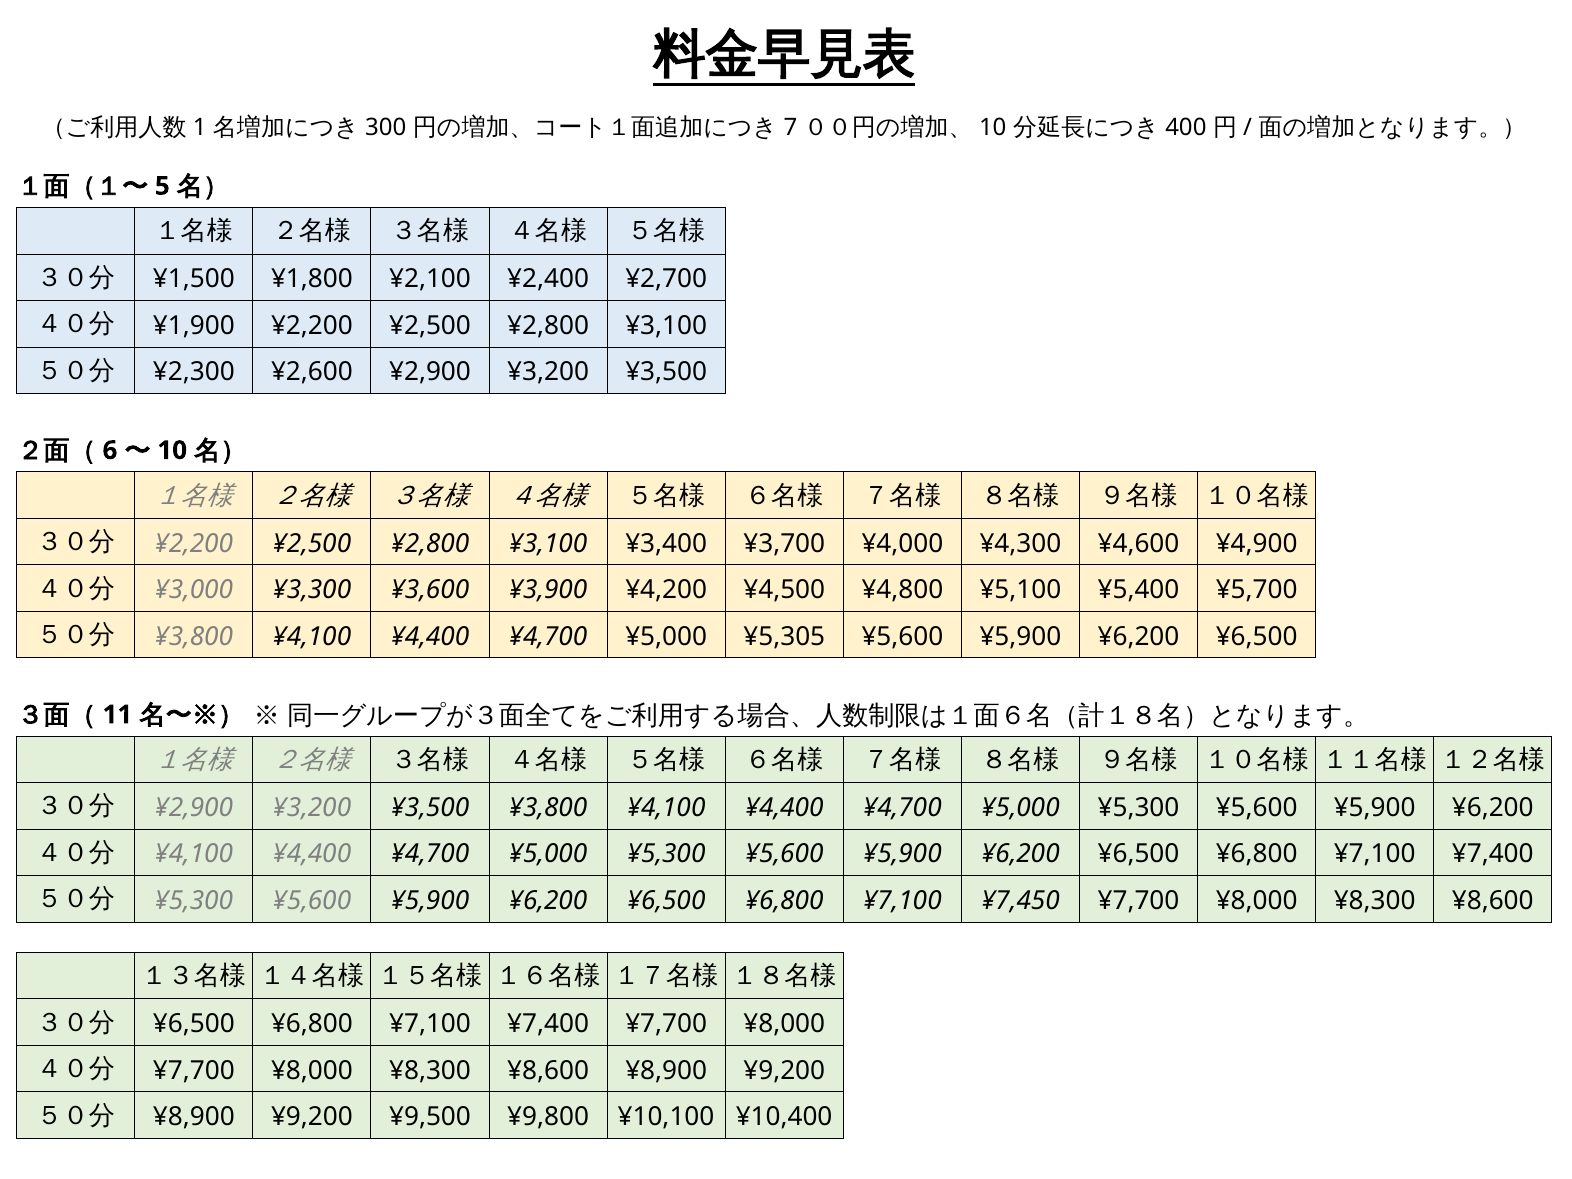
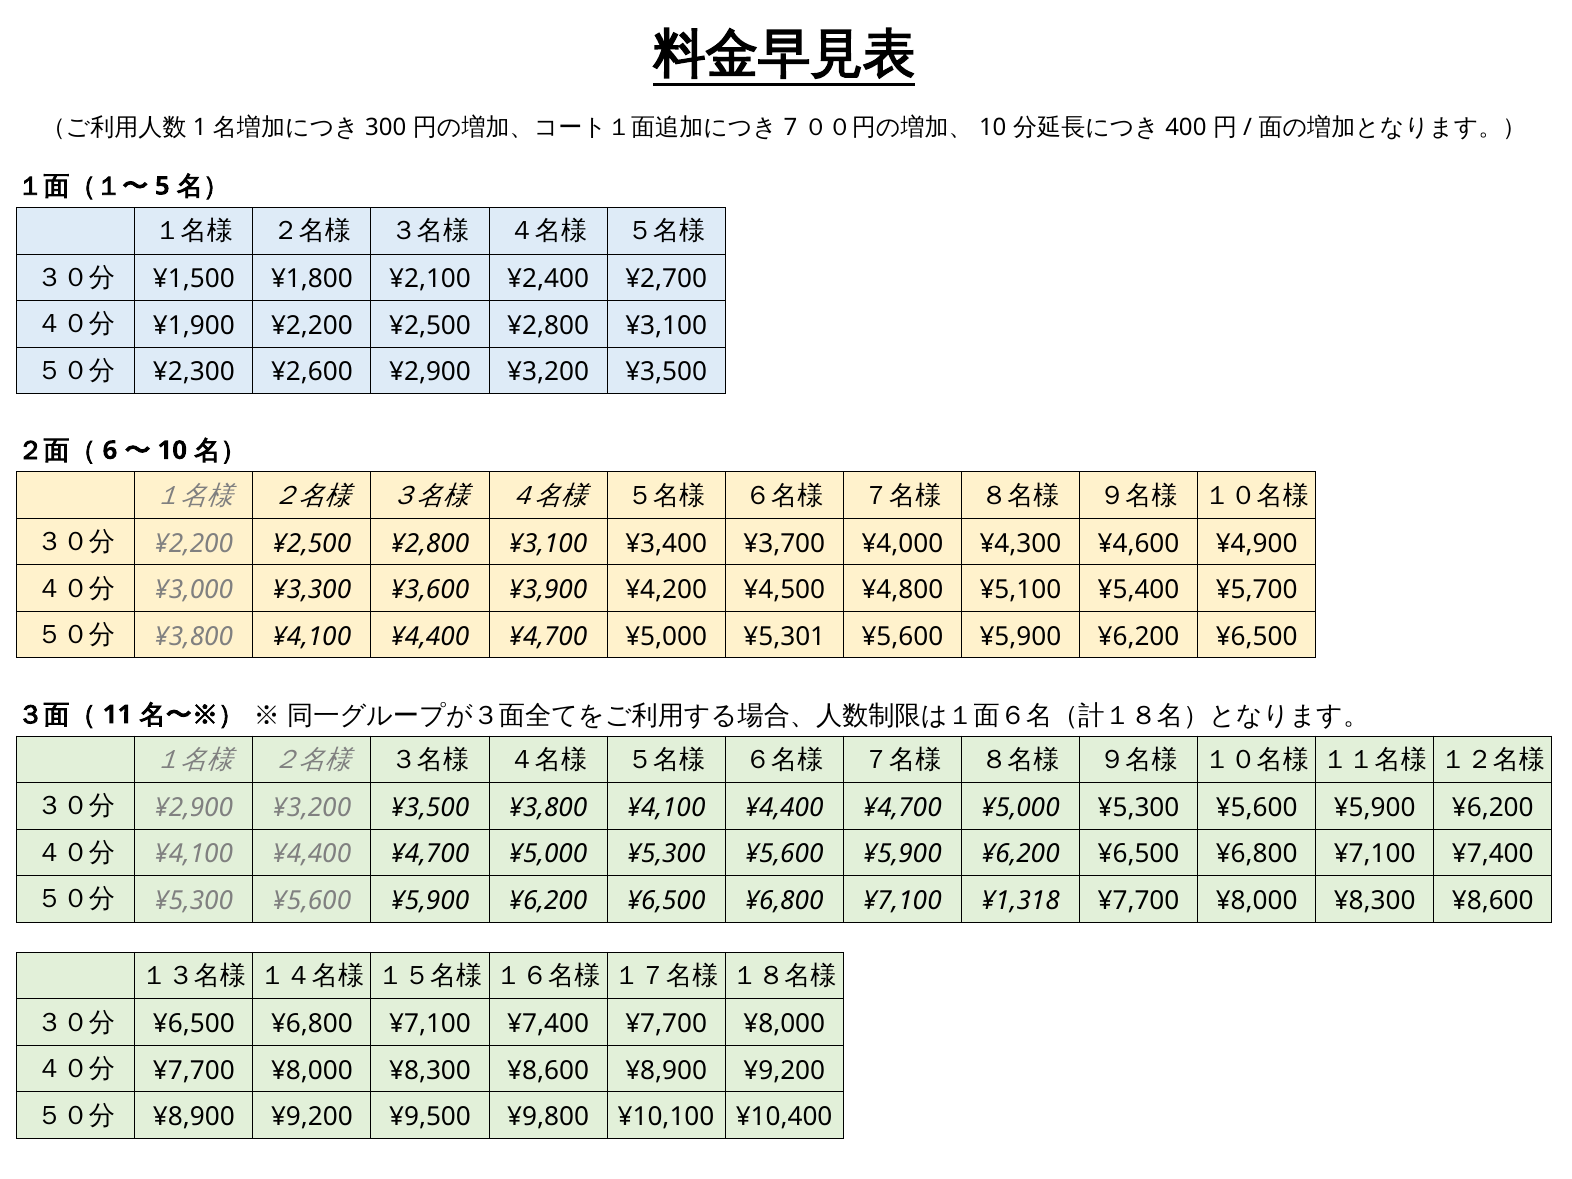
¥5,305: ¥5,305 -> ¥5,301 (784, 636)
¥7,450: ¥7,450 -> ¥1,318 (1020, 901)
